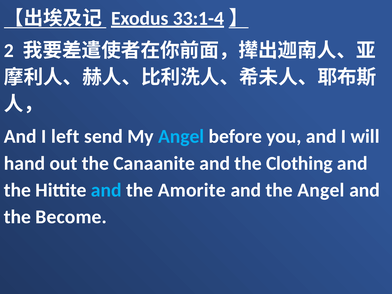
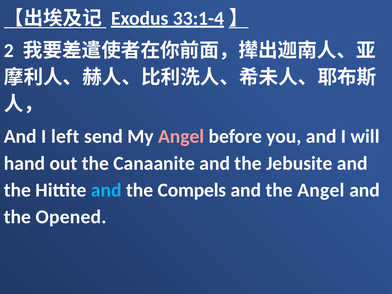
Angel colour: light blue -> pink (181, 137)
Clothing: Clothing -> Jebusite (299, 163)
Amorite: Amorite -> Compels (192, 190)
Become: Become -> Opened (71, 217)
